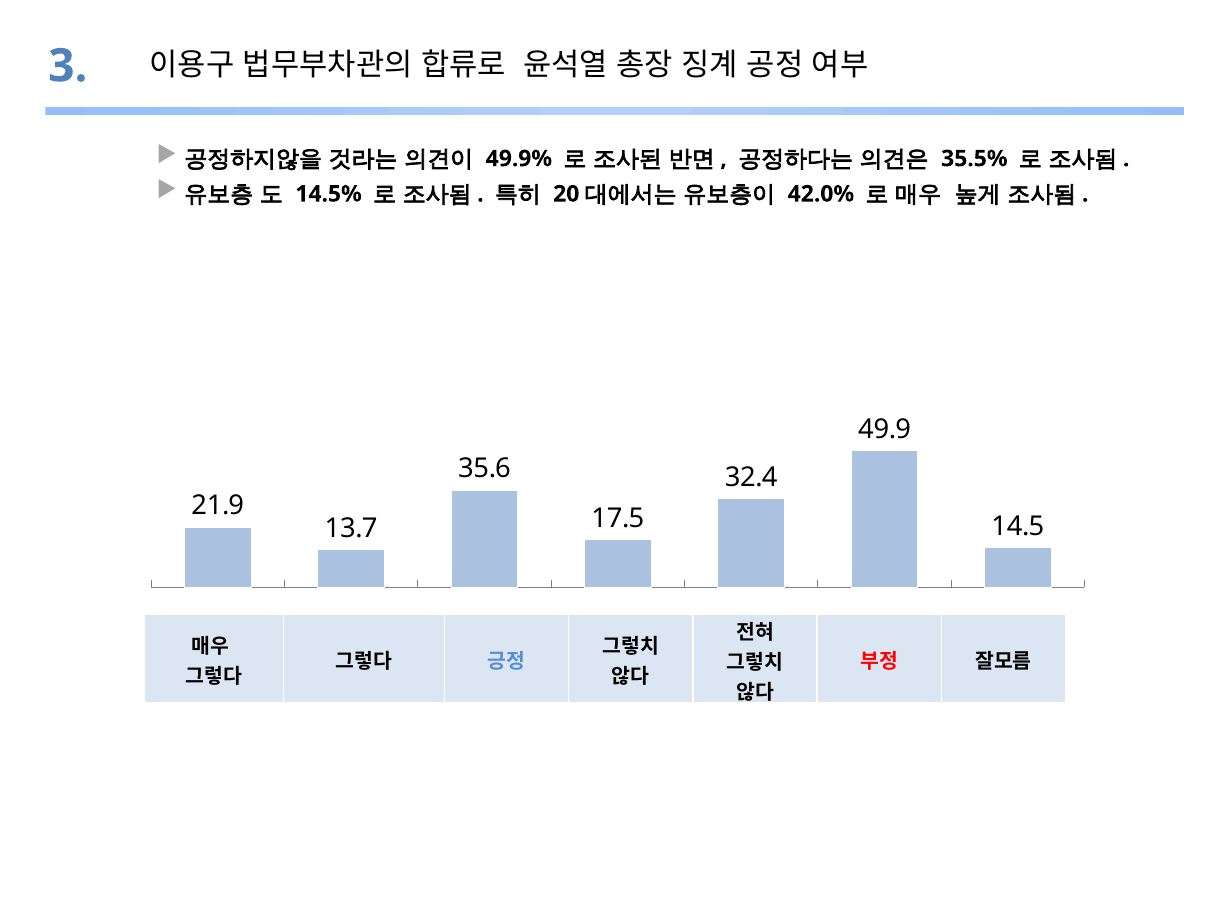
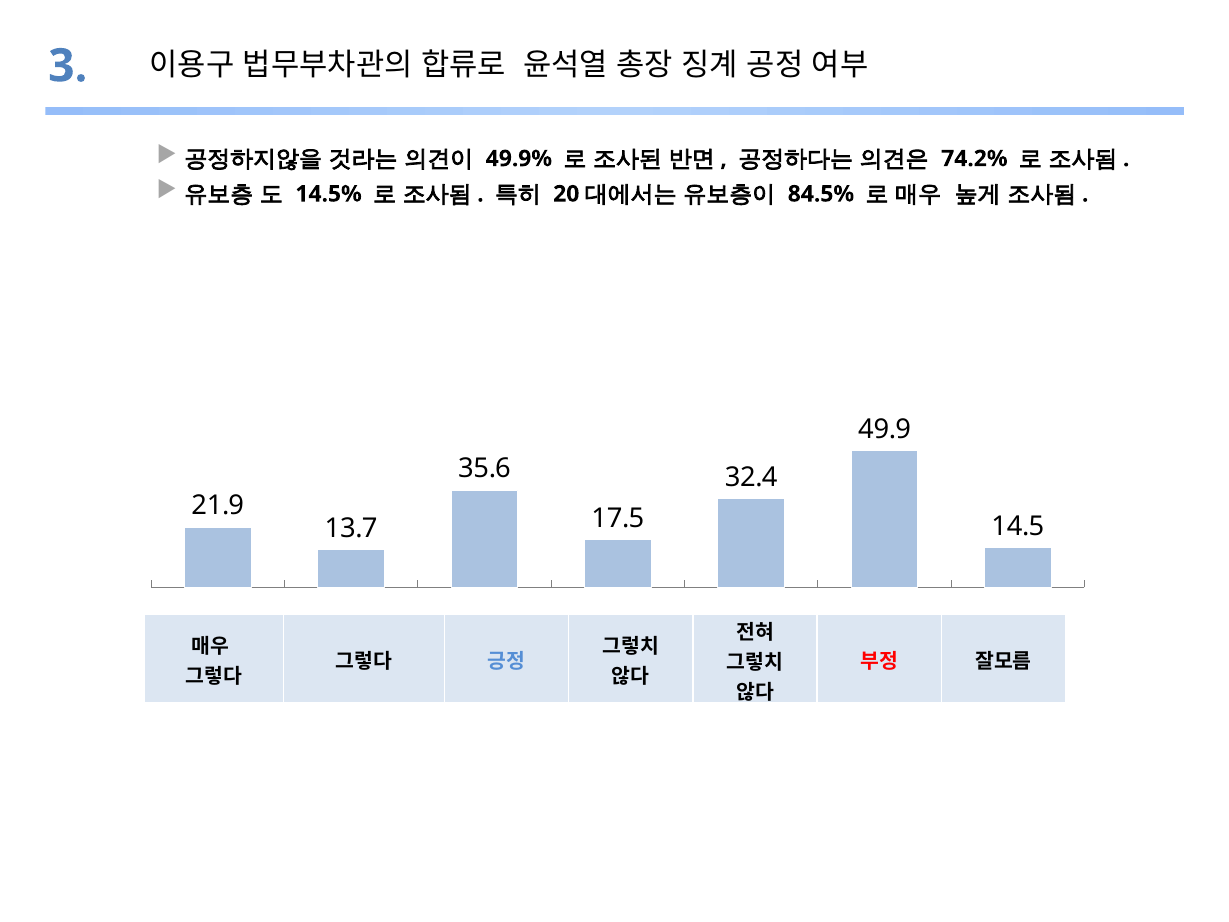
35.5%: 35.5% -> 74.2% (974, 159)
42.0%: 42.0% -> 84.5% (821, 194)
